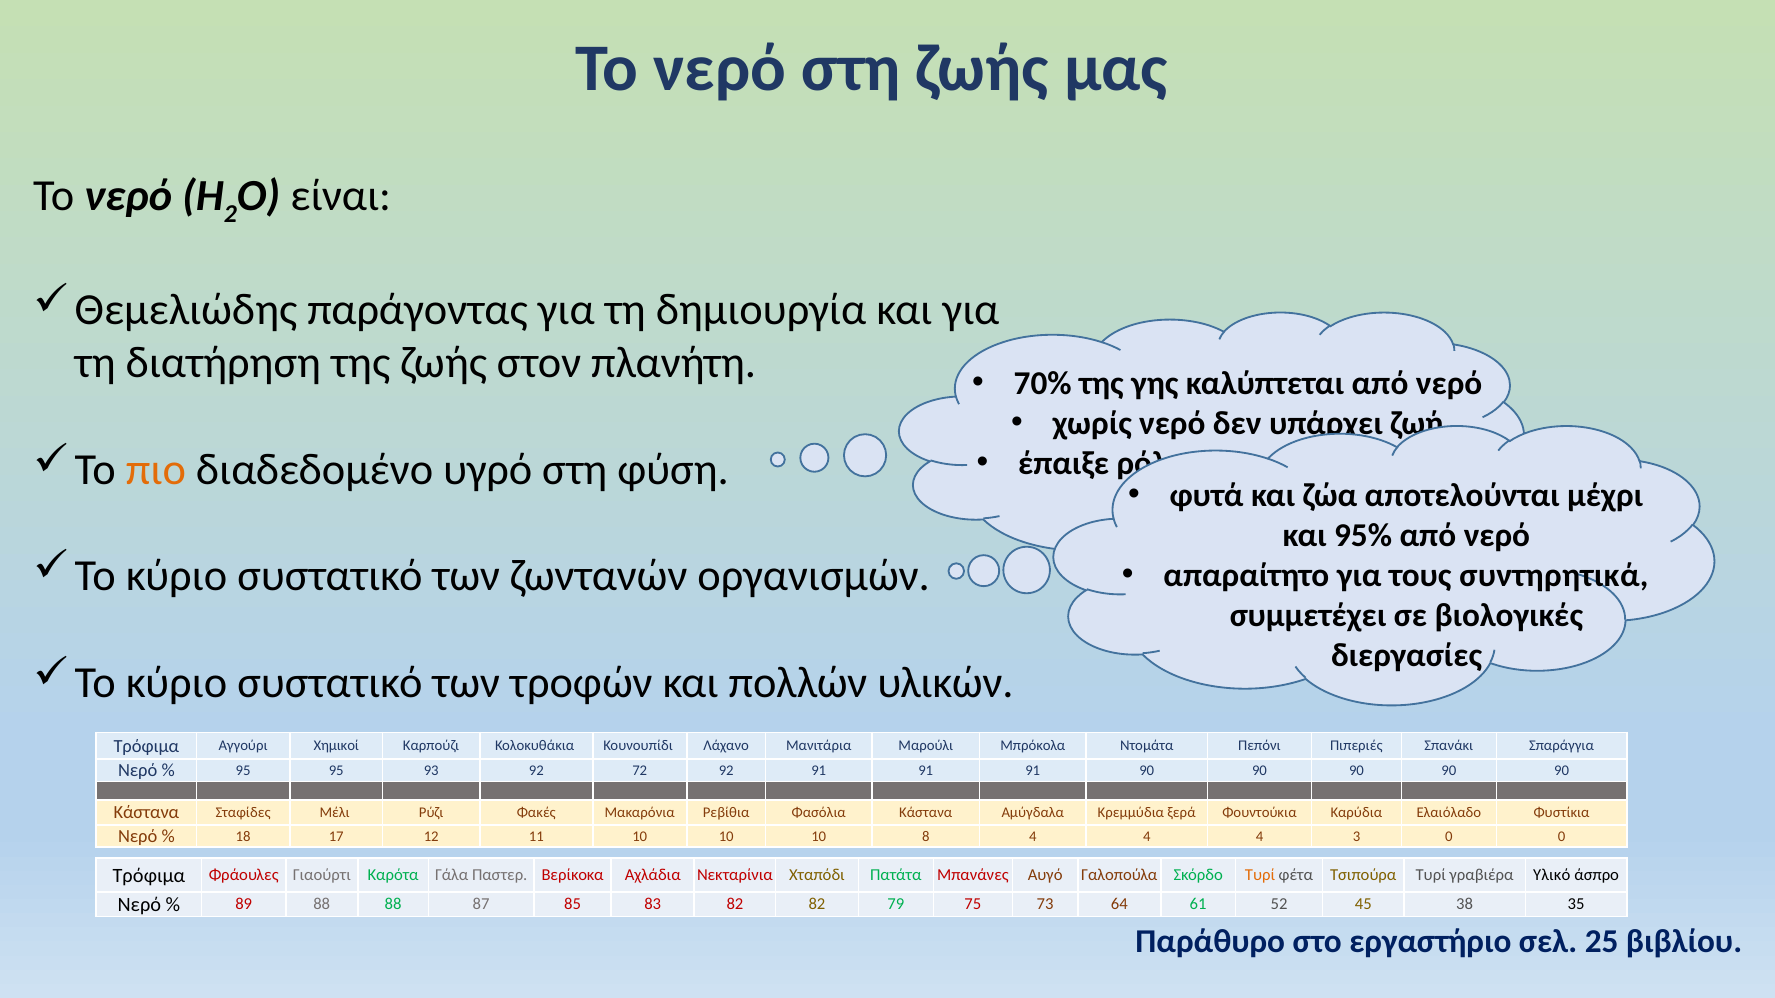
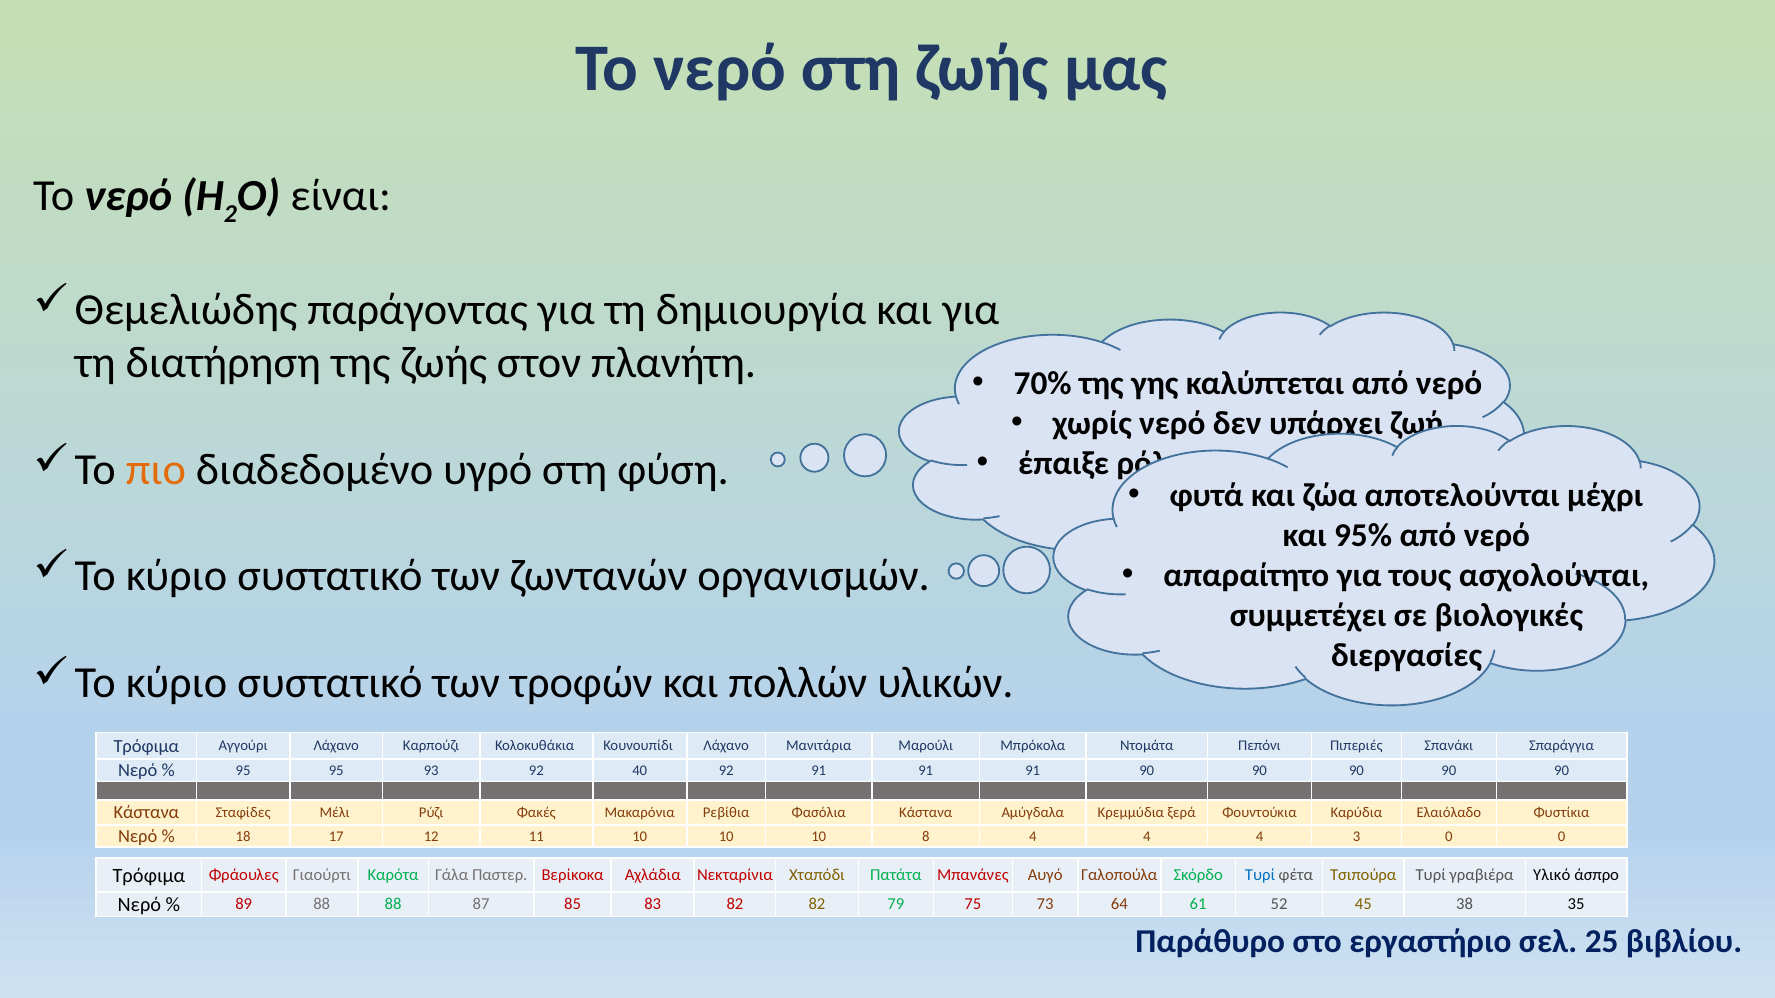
συντηρητικά: συντηρητικά -> ασχολούνται (1554, 576)
Αγγούρι Χημικοί: Χημικοί -> Λάχανο (336, 746)
72: 72 -> 40 (640, 771)
Τυρί colour: orange -> blue (1260, 876)
